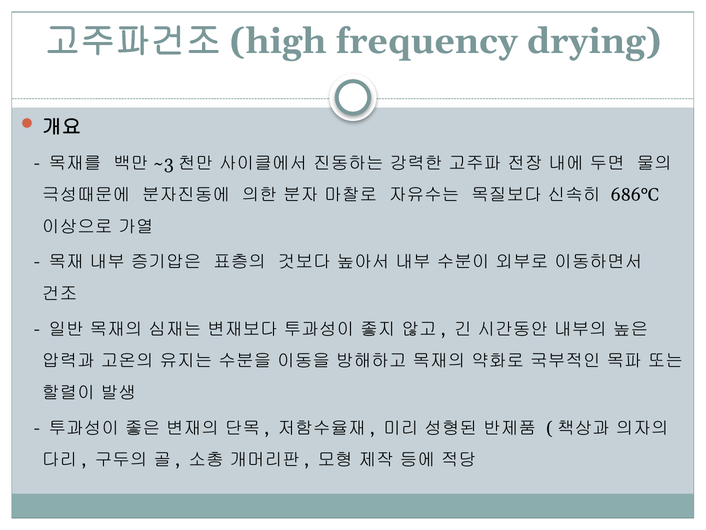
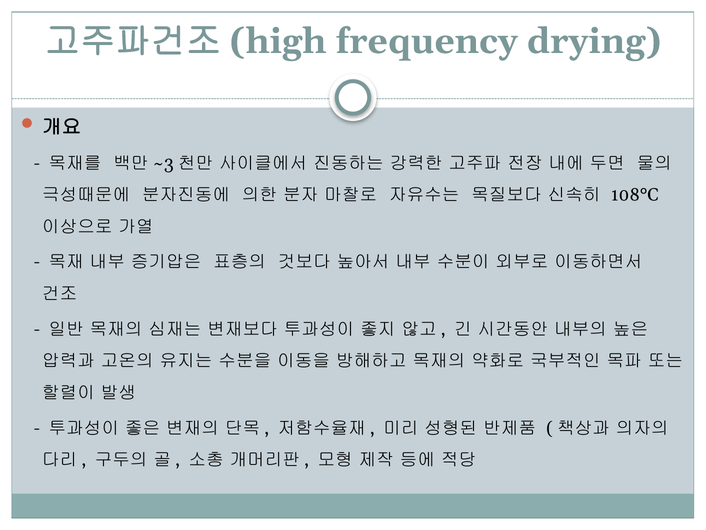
686°C: 686°C -> 108°C (635, 195)
